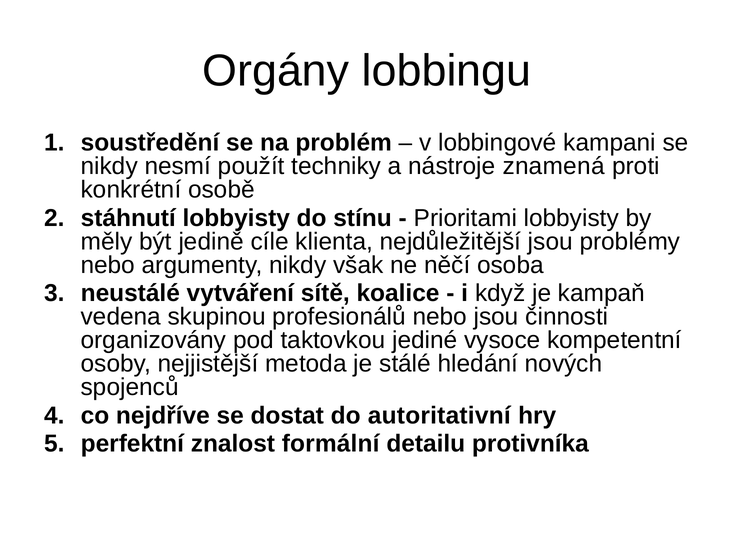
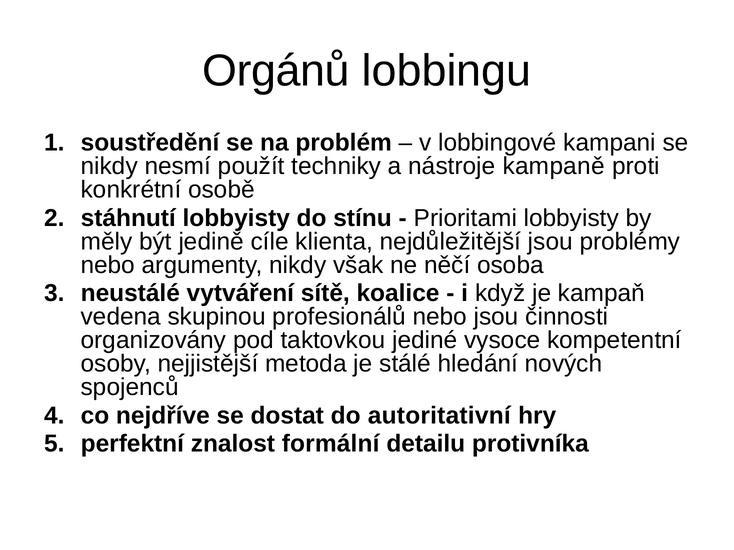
Orgány: Orgány -> Orgánů (276, 71)
znamená: znamená -> kampaně (554, 166)
